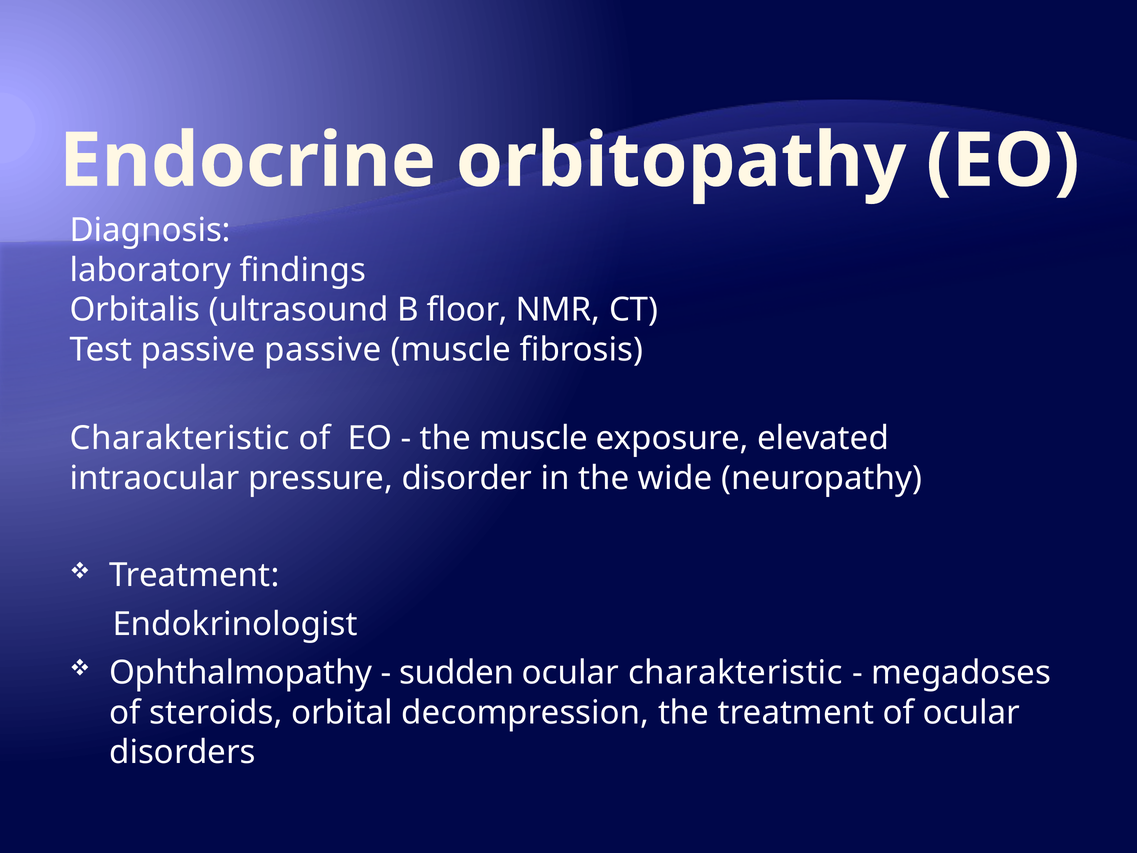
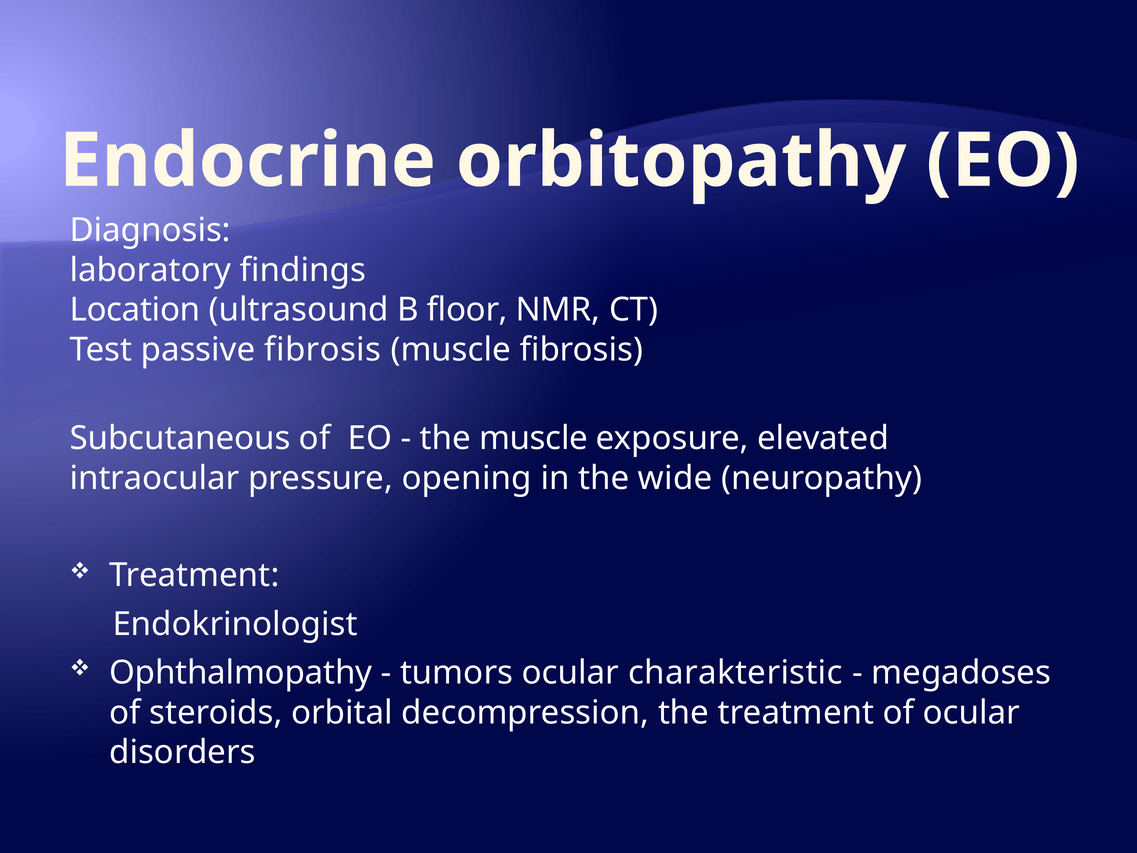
Orbitalis: Orbitalis -> Location (135, 310)
passive passive: passive -> fibrosis (323, 350)
Charakteristic: Charakteristic -> Subcutaneous (180, 438)
disorder: disorder -> opening (467, 478)
sudden: sudden -> tumors (457, 673)
